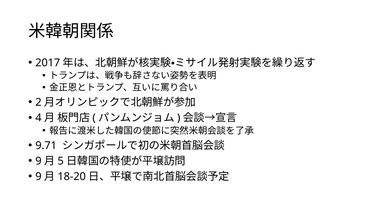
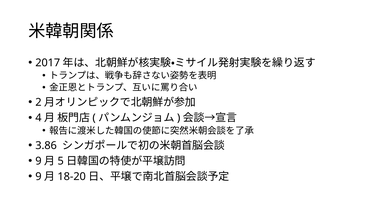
9.71: 9.71 -> 3.86 (46, 146)
